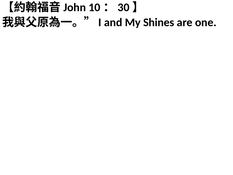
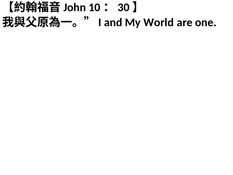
Shines: Shines -> World (159, 22)
